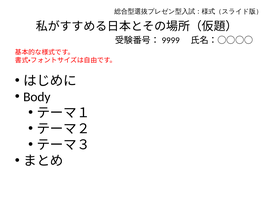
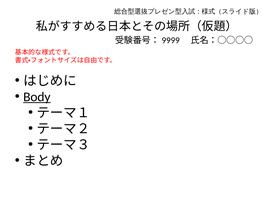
Body underline: none -> present (37, 97)
